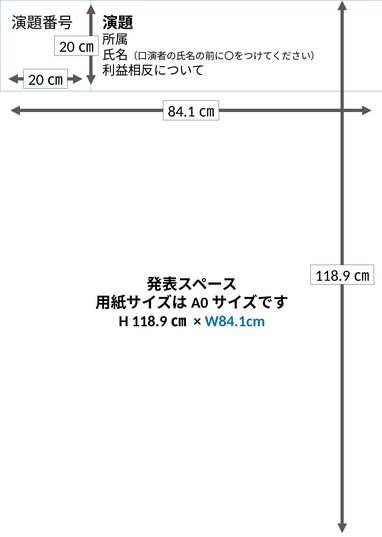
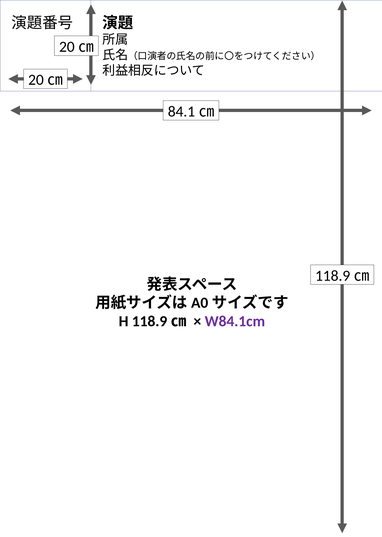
W84.1cm colour: blue -> purple (235, 321)
